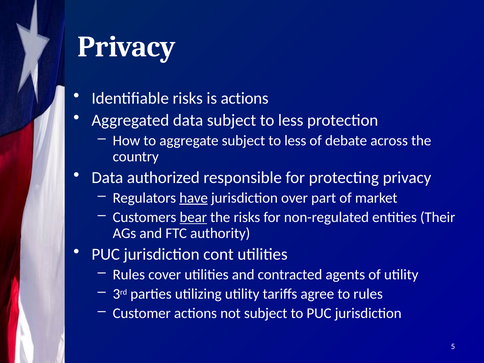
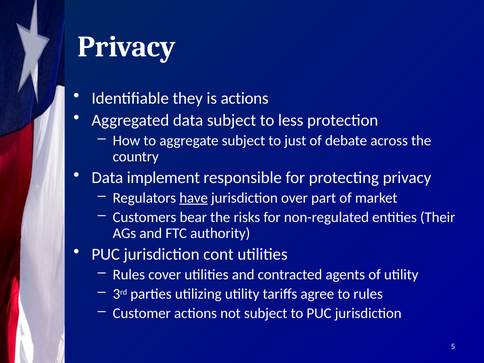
Identifiable risks: risks -> they (188, 98)
aggregate subject to less: less -> just (295, 141)
authorized: authorized -> implement (163, 178)
bear underline: present -> none (193, 217)
